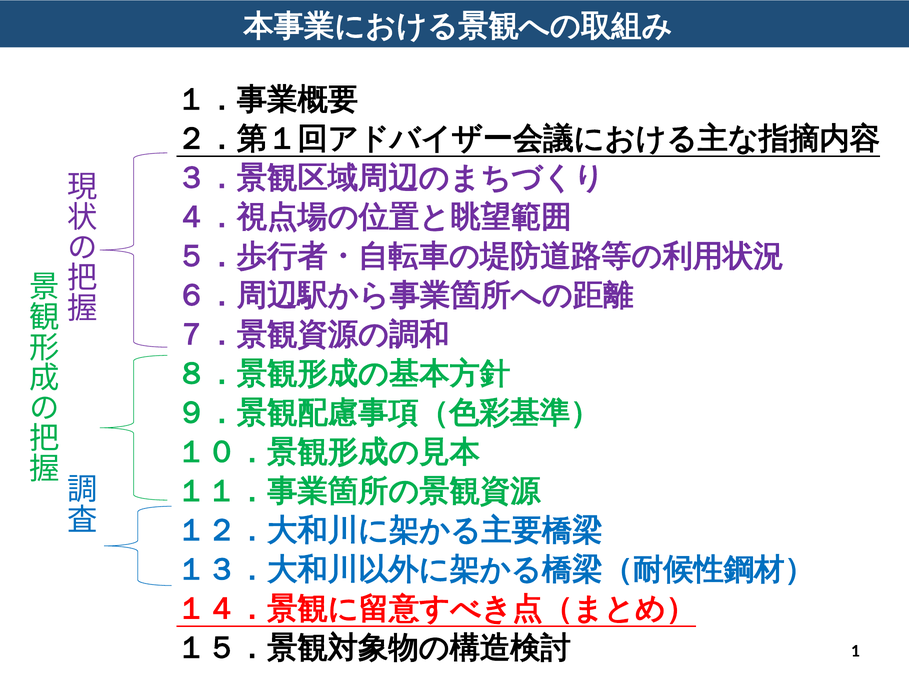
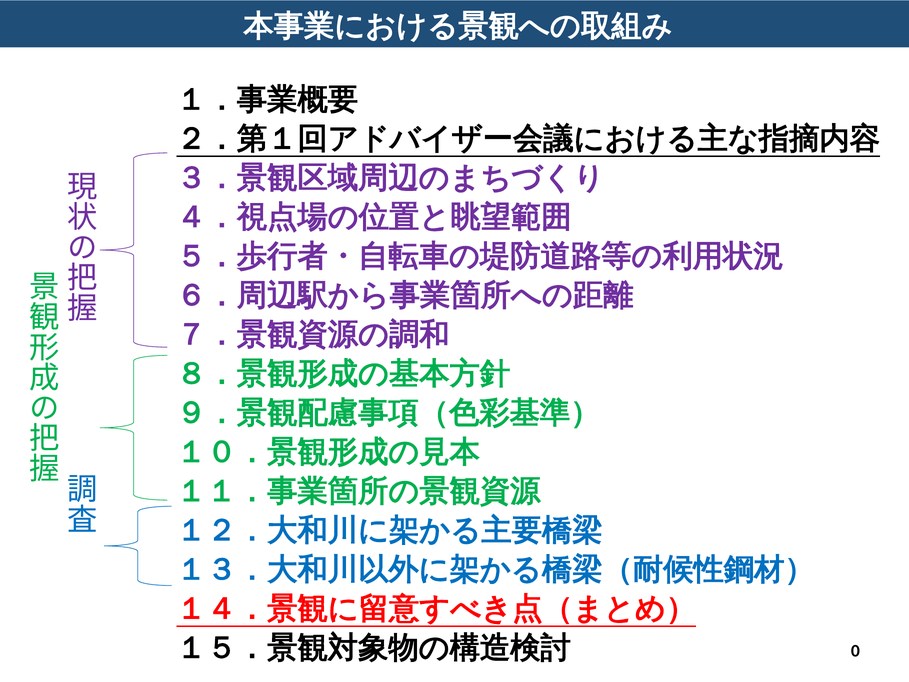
1: 1 -> 0 (855, 651)
